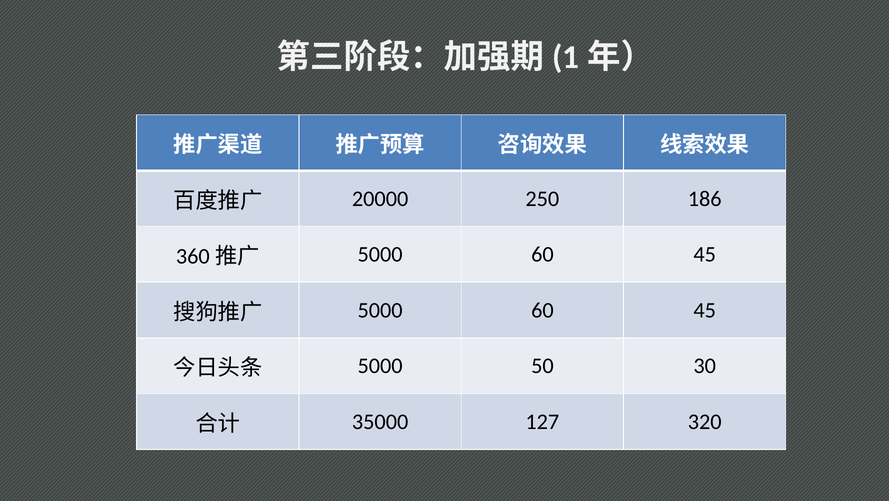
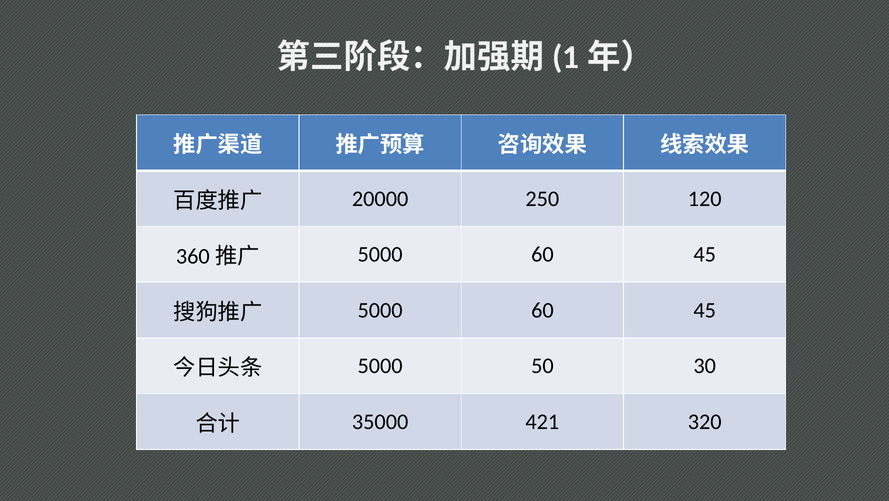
186: 186 -> 120 (705, 199)
127: 127 -> 421 (542, 422)
